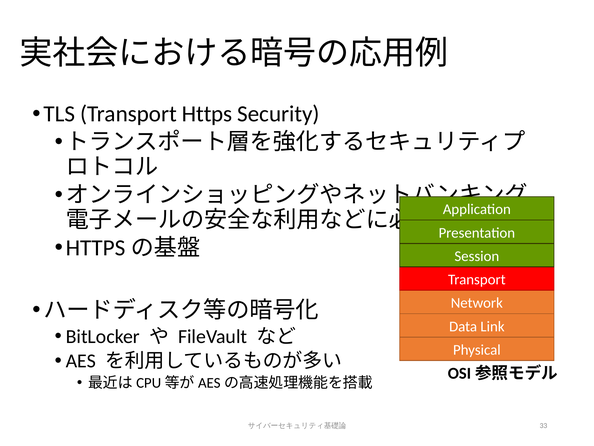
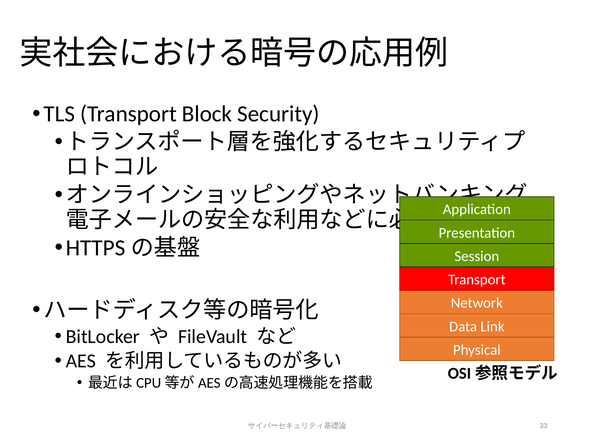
Https: Https -> Block (207, 114)
